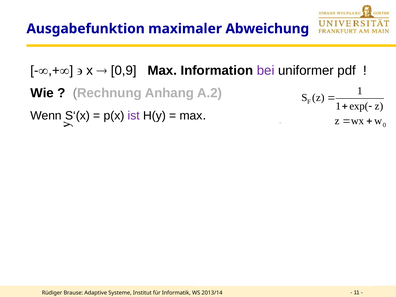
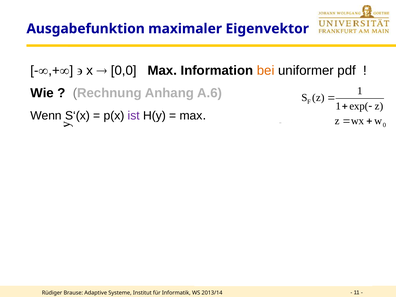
Abweichung: Abweichung -> Eigenvektor (267, 29)
0,9: 0,9 -> 0,0 (124, 70)
bei colour: purple -> orange (266, 70)
A.2: A.2 -> A.6 (210, 93)
